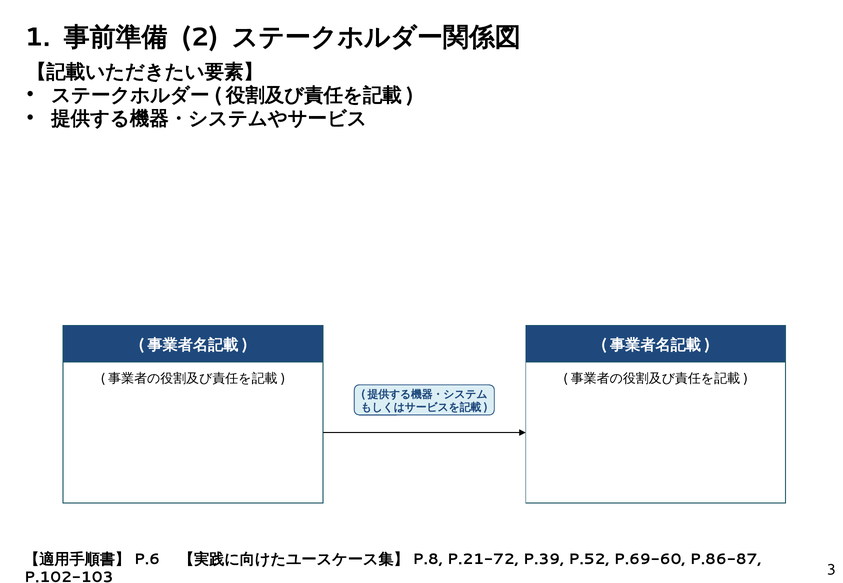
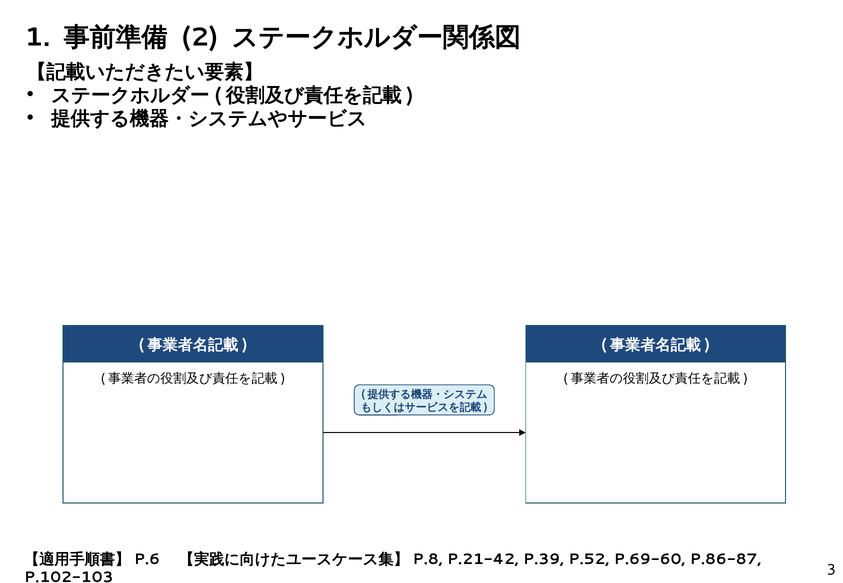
P.21-72: P.21-72 -> P.21-42 (483, 560)
